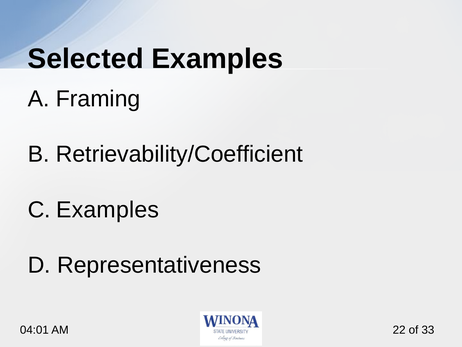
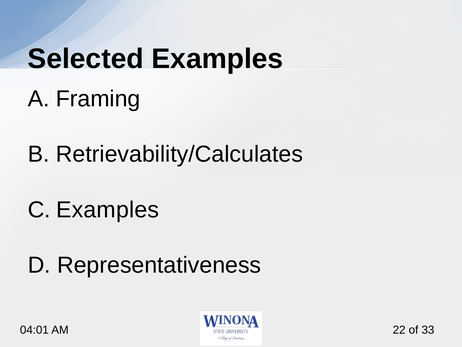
Retrievability/Coefficient: Retrievability/Coefficient -> Retrievability/Calculates (179, 154)
